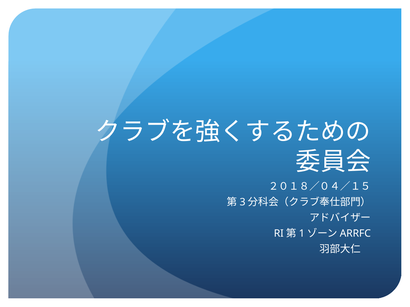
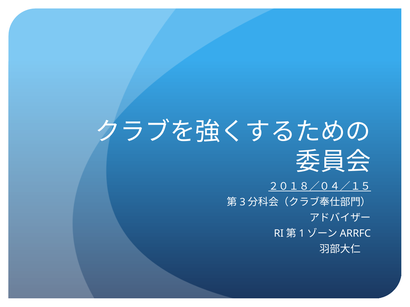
２０１８／０４／１５ underline: none -> present (320, 187)
